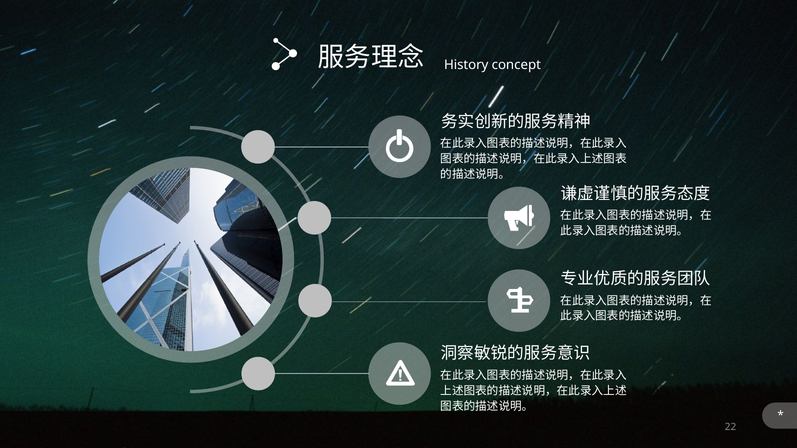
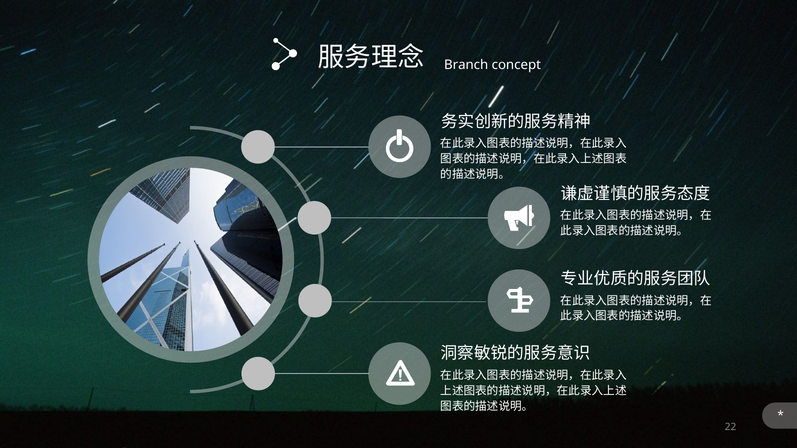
History: History -> Branch (466, 65)
